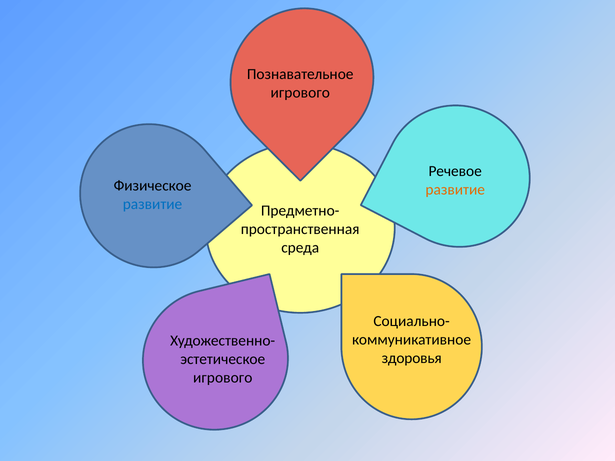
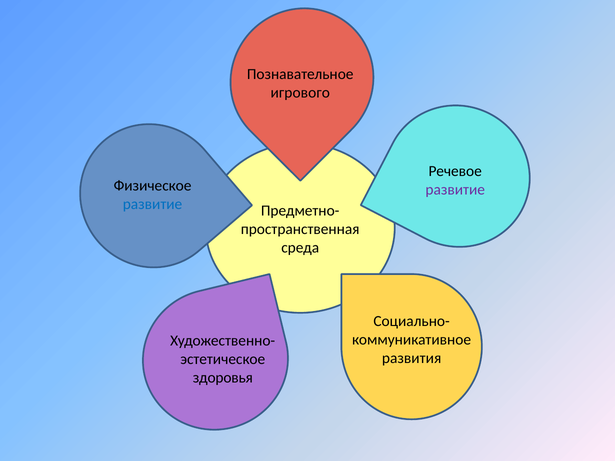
развитие colour: orange -> purple (455, 190)
здоровья: здоровья -> развития (412, 358)
игрового: игрового -> здоровья (223, 378)
